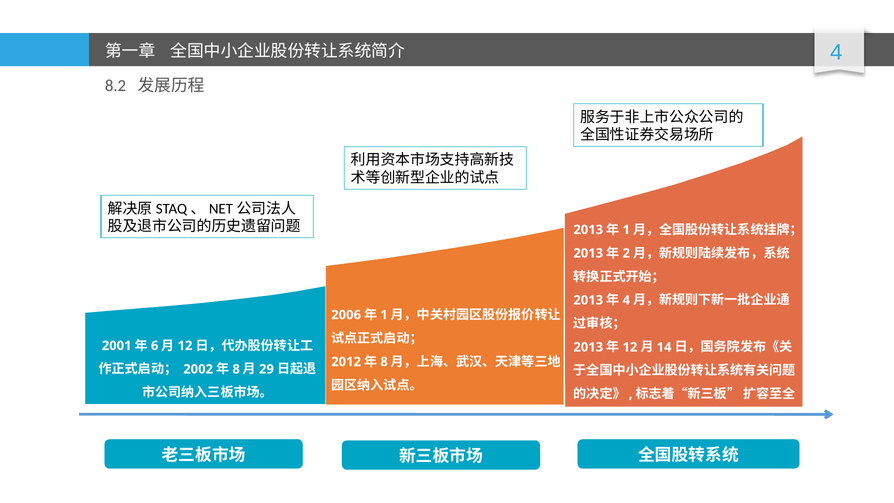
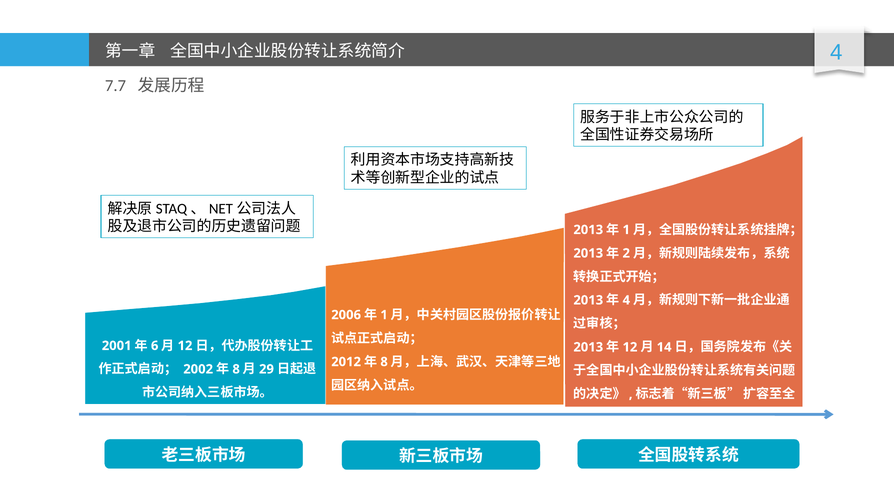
8.2: 8.2 -> 7.7 (116, 86)
